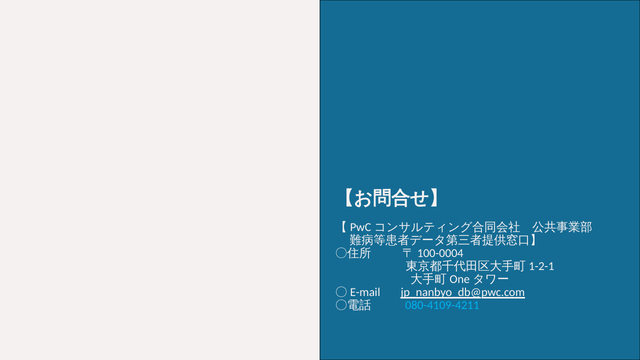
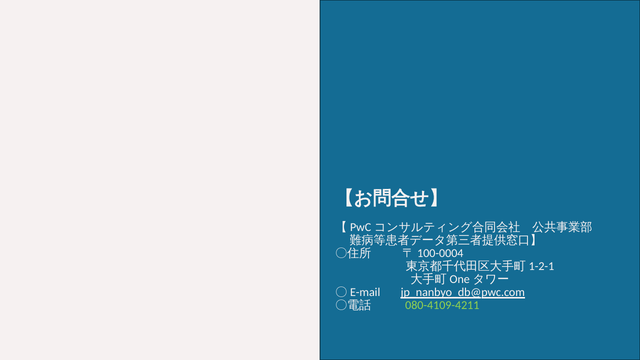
080-4109-4211 colour: light blue -> light green (442, 305)
